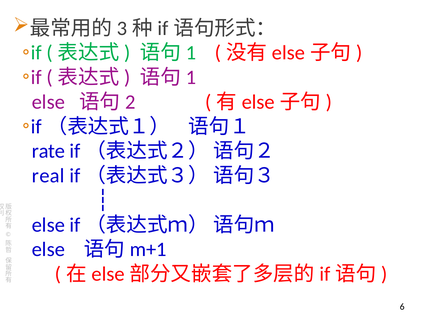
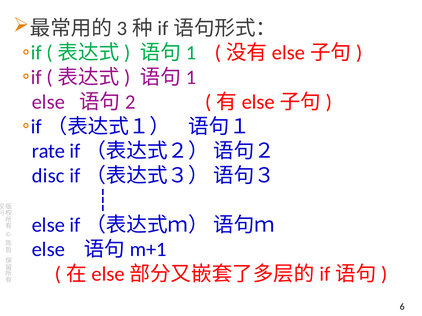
real: real -> disc (48, 176)
